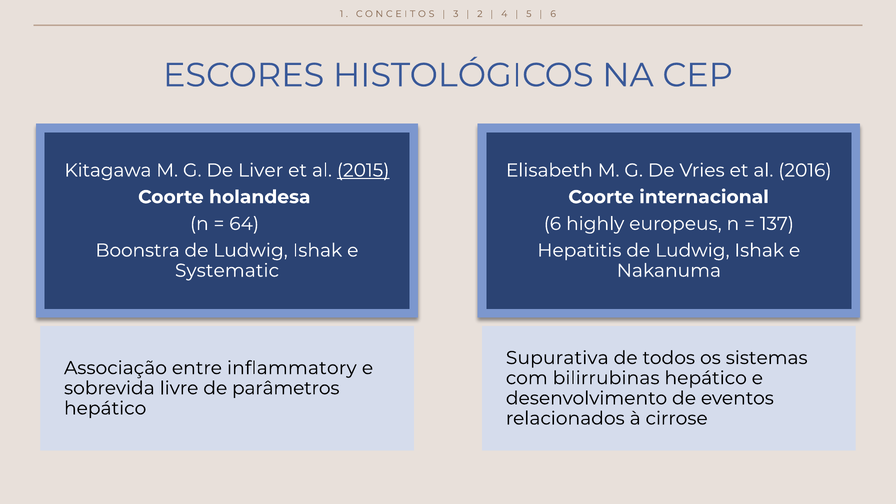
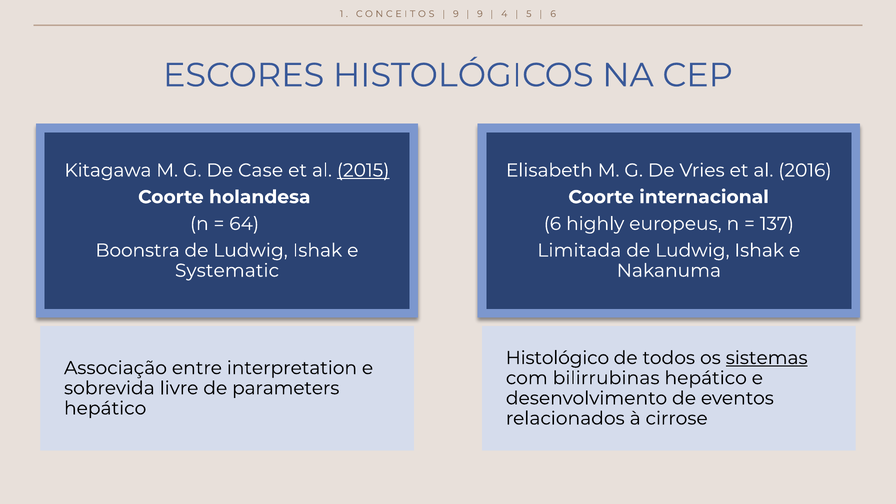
3: 3 -> 9 (456, 14)
2: 2 -> 9 (480, 14)
Liver: Liver -> Case (261, 170)
Hepatitis: Hepatitis -> Limitada (579, 250)
Supurativa: Supurativa -> Histológico (557, 358)
sistemas underline: none -> present (767, 358)
inflammatory: inflammatory -> interpretation (292, 368)
parâmetros: parâmetros -> parameters (286, 388)
